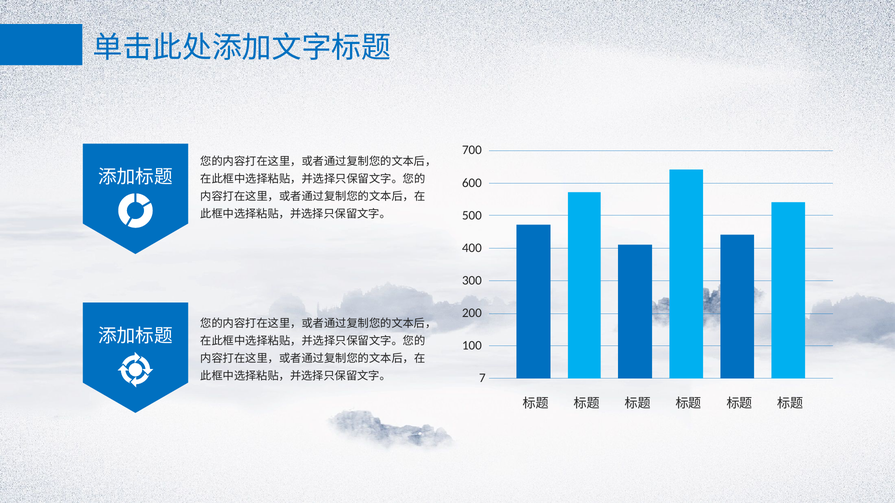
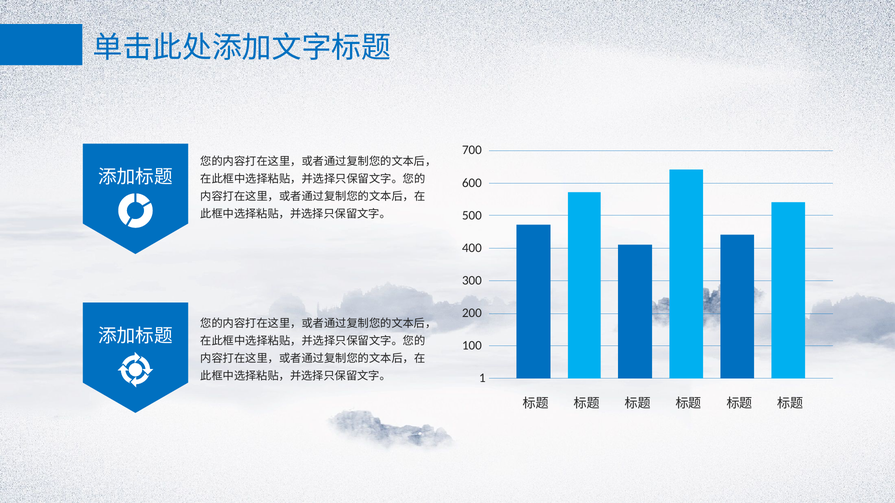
7: 7 -> 1 (482, 378)
